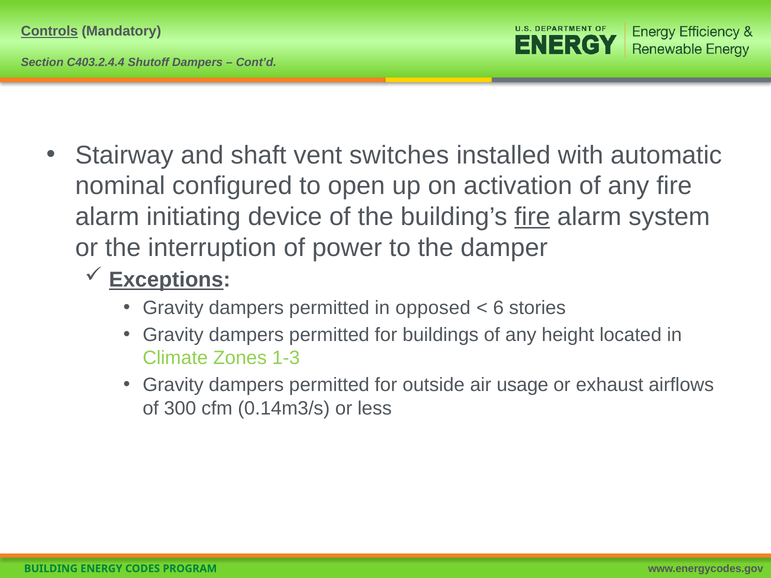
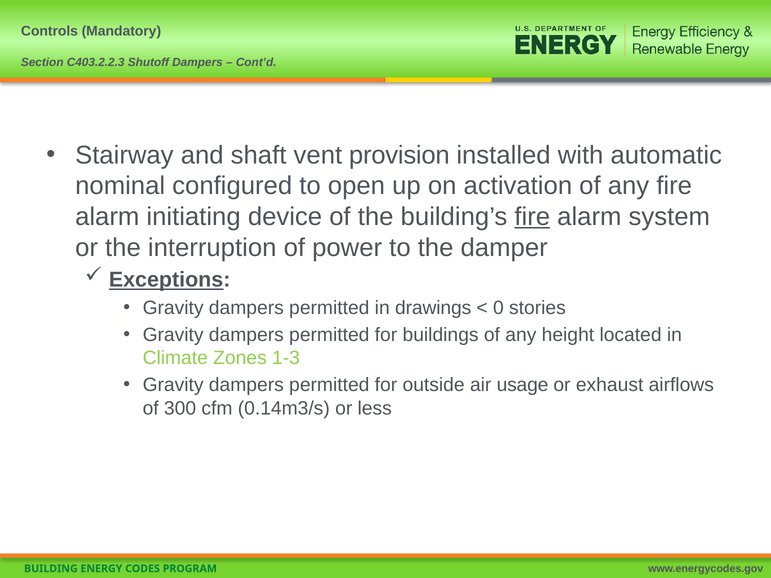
Controls underline: present -> none (49, 31)
C403.2.4.4: C403.2.4.4 -> C403.2.2.3 (96, 63)
switches: switches -> provision (399, 155)
opposed: opposed -> drawings (433, 308)
6: 6 -> 0 (498, 308)
